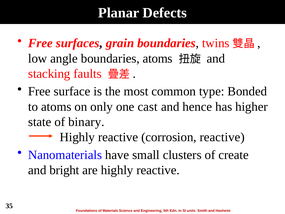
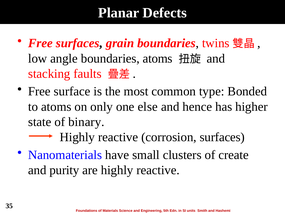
cast: cast -> else (148, 107)
corrosion reactive: reactive -> surfaces (222, 137)
bright: bright -> purity (64, 170)
